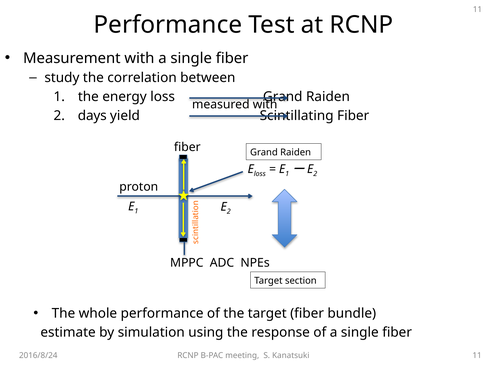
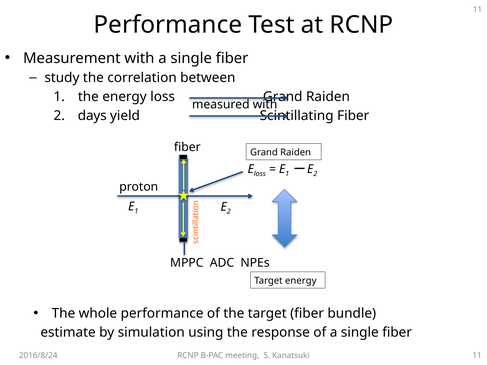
Target section: section -> energy (301, 281)
